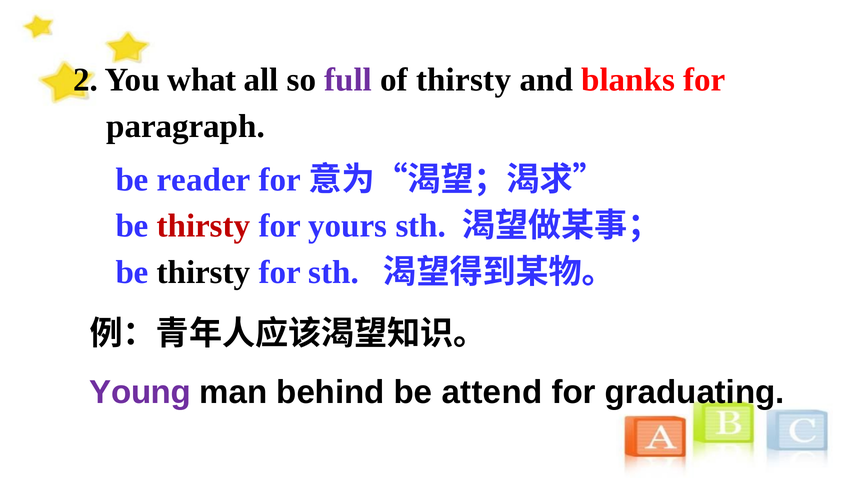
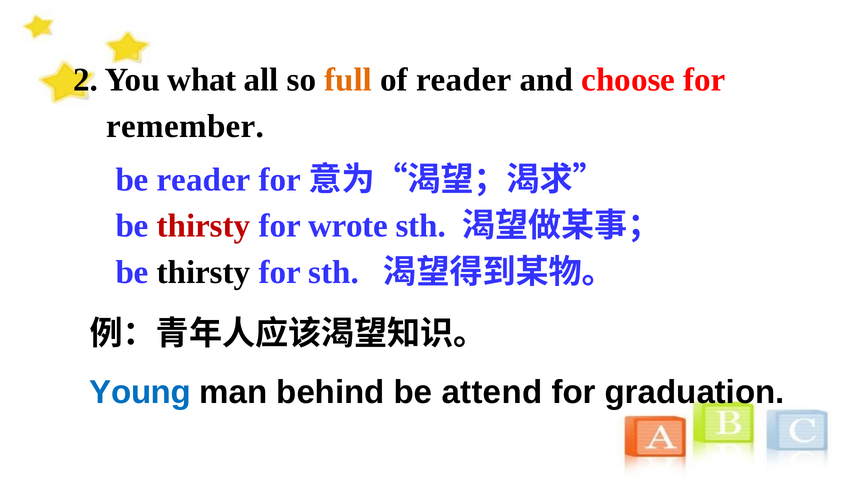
full colour: purple -> orange (348, 80)
of thirsty: thirsty -> reader (464, 80)
blanks: blanks -> choose (628, 80)
paragraph: paragraph -> remember (185, 126)
yours: yours -> wrote (348, 226)
Young colour: purple -> blue (140, 392)
graduating: graduating -> graduation (695, 392)
